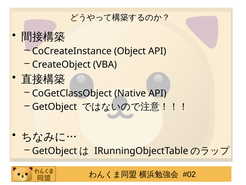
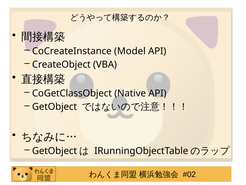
Object: Object -> Model (130, 51)
